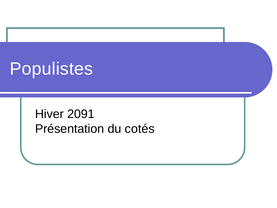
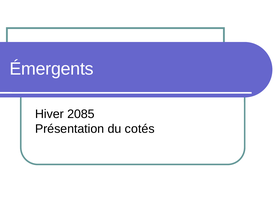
Populistes: Populistes -> Émergents (52, 69)
2091: 2091 -> 2085 (81, 114)
